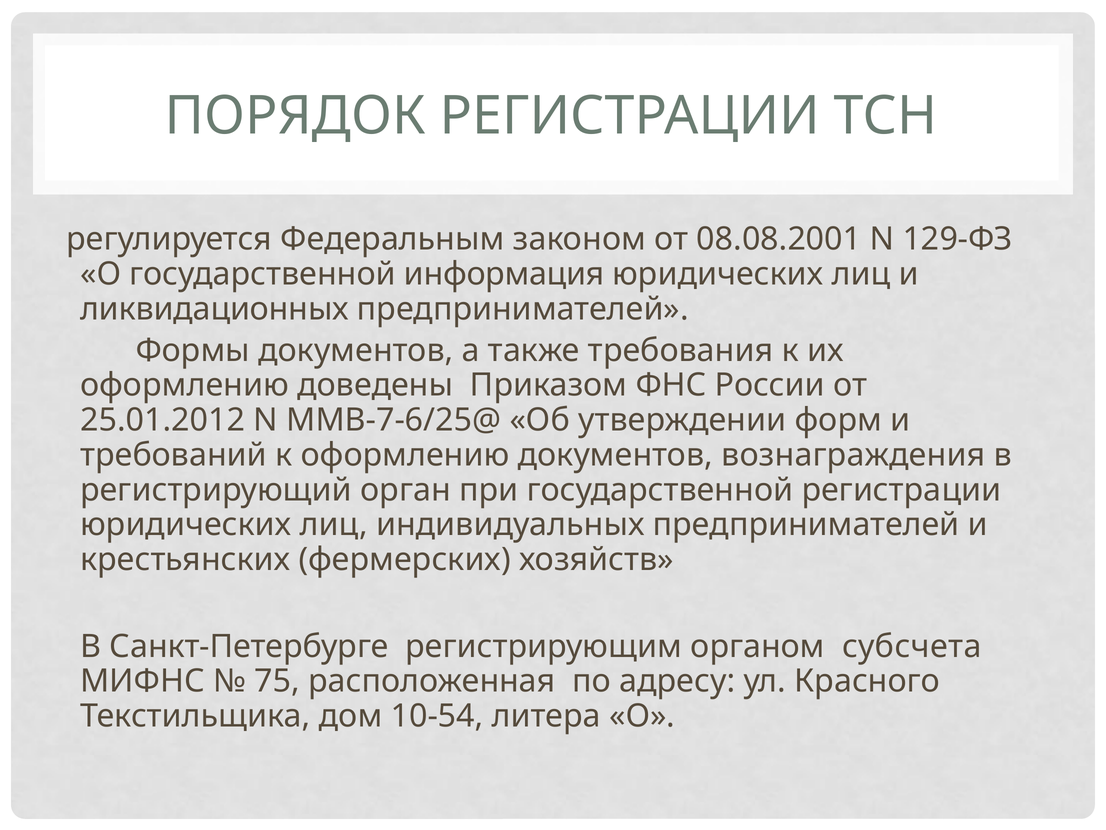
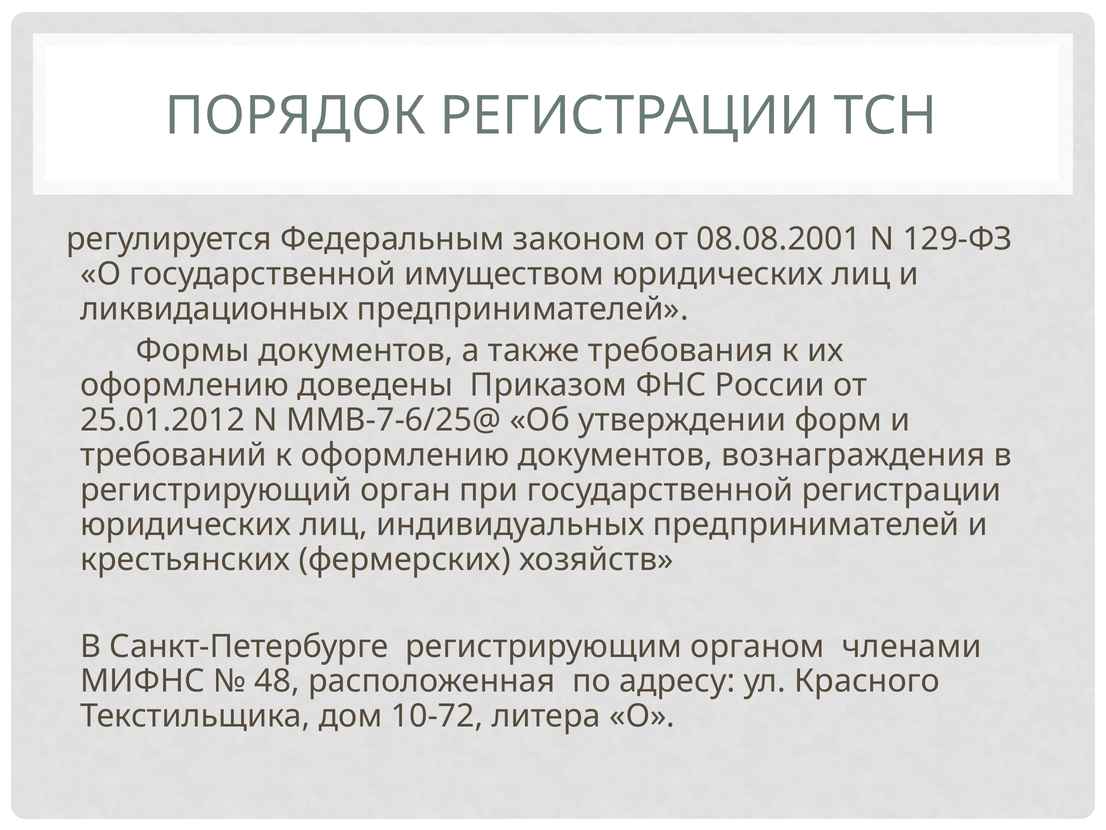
информация: информация -> имуществом (504, 274)
субсчета: субсчета -> членами (912, 646)
75: 75 -> 48 (277, 681)
10-54: 10-54 -> 10-72 (437, 716)
